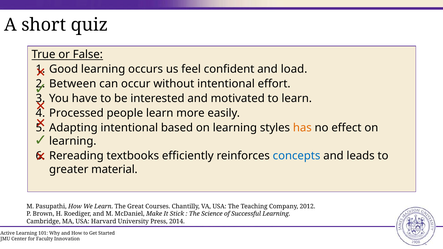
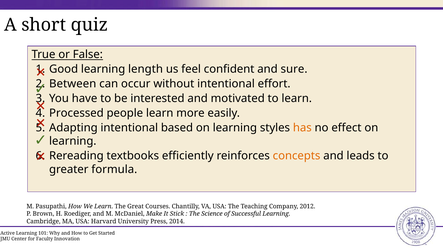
occurs: occurs -> length (146, 69)
load: load -> sure (294, 69)
concepts colour: blue -> orange (297, 156)
material: material -> formula (114, 170)
